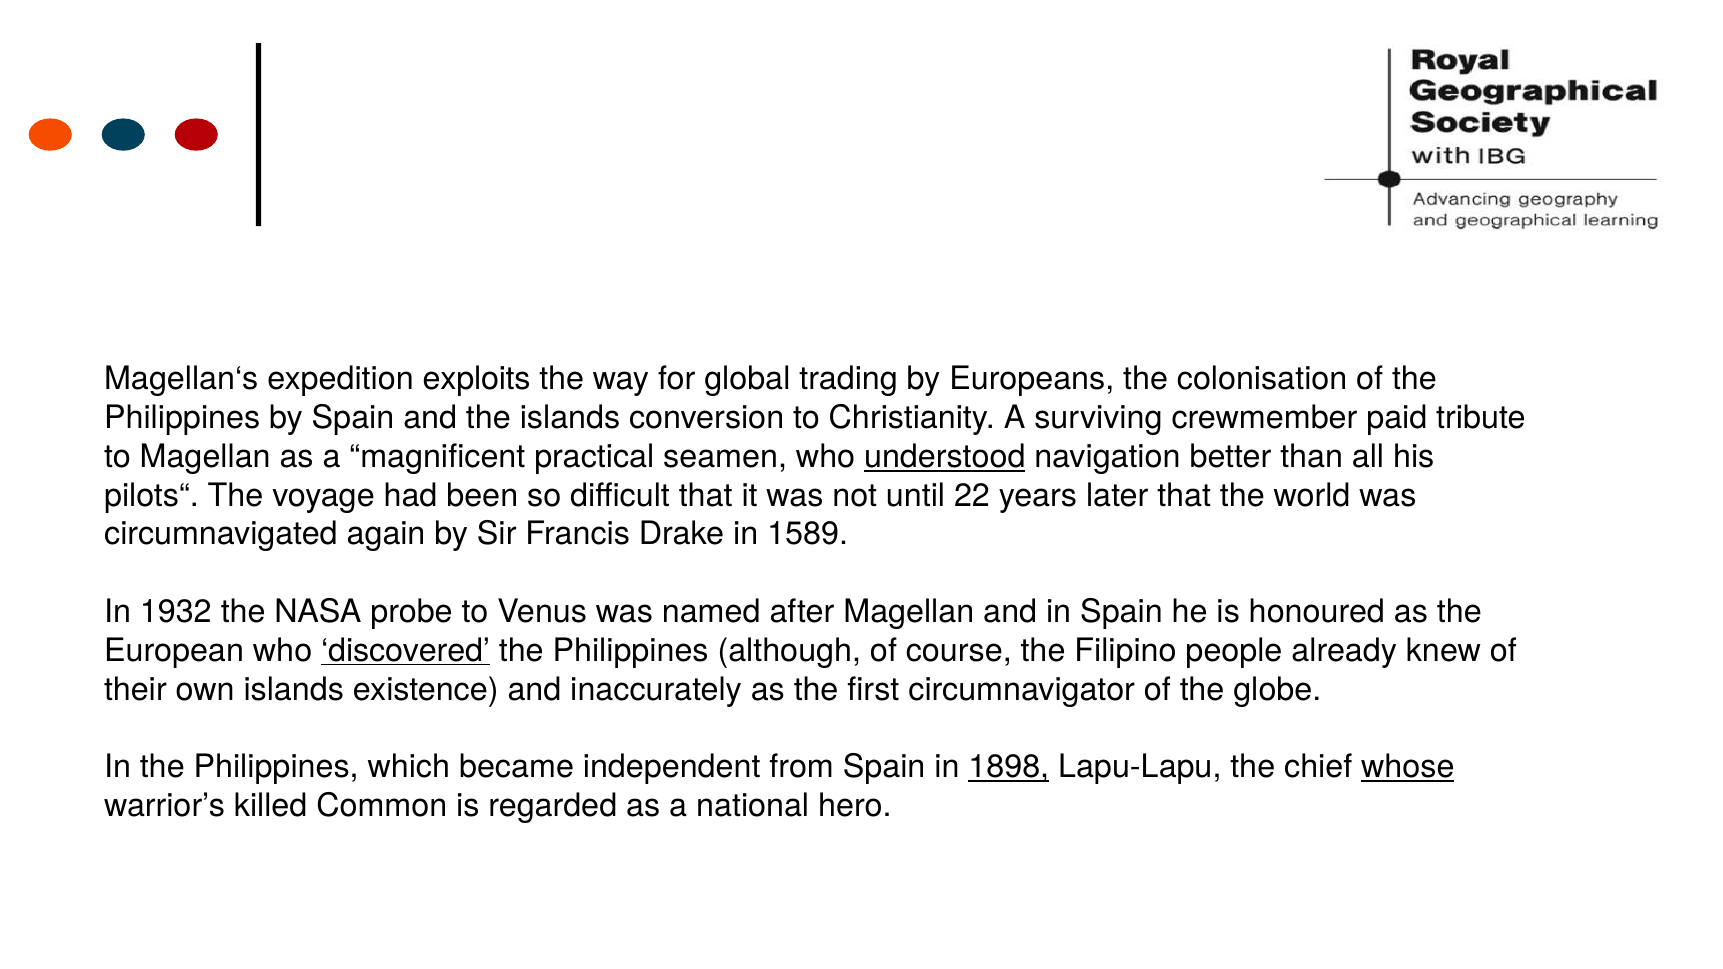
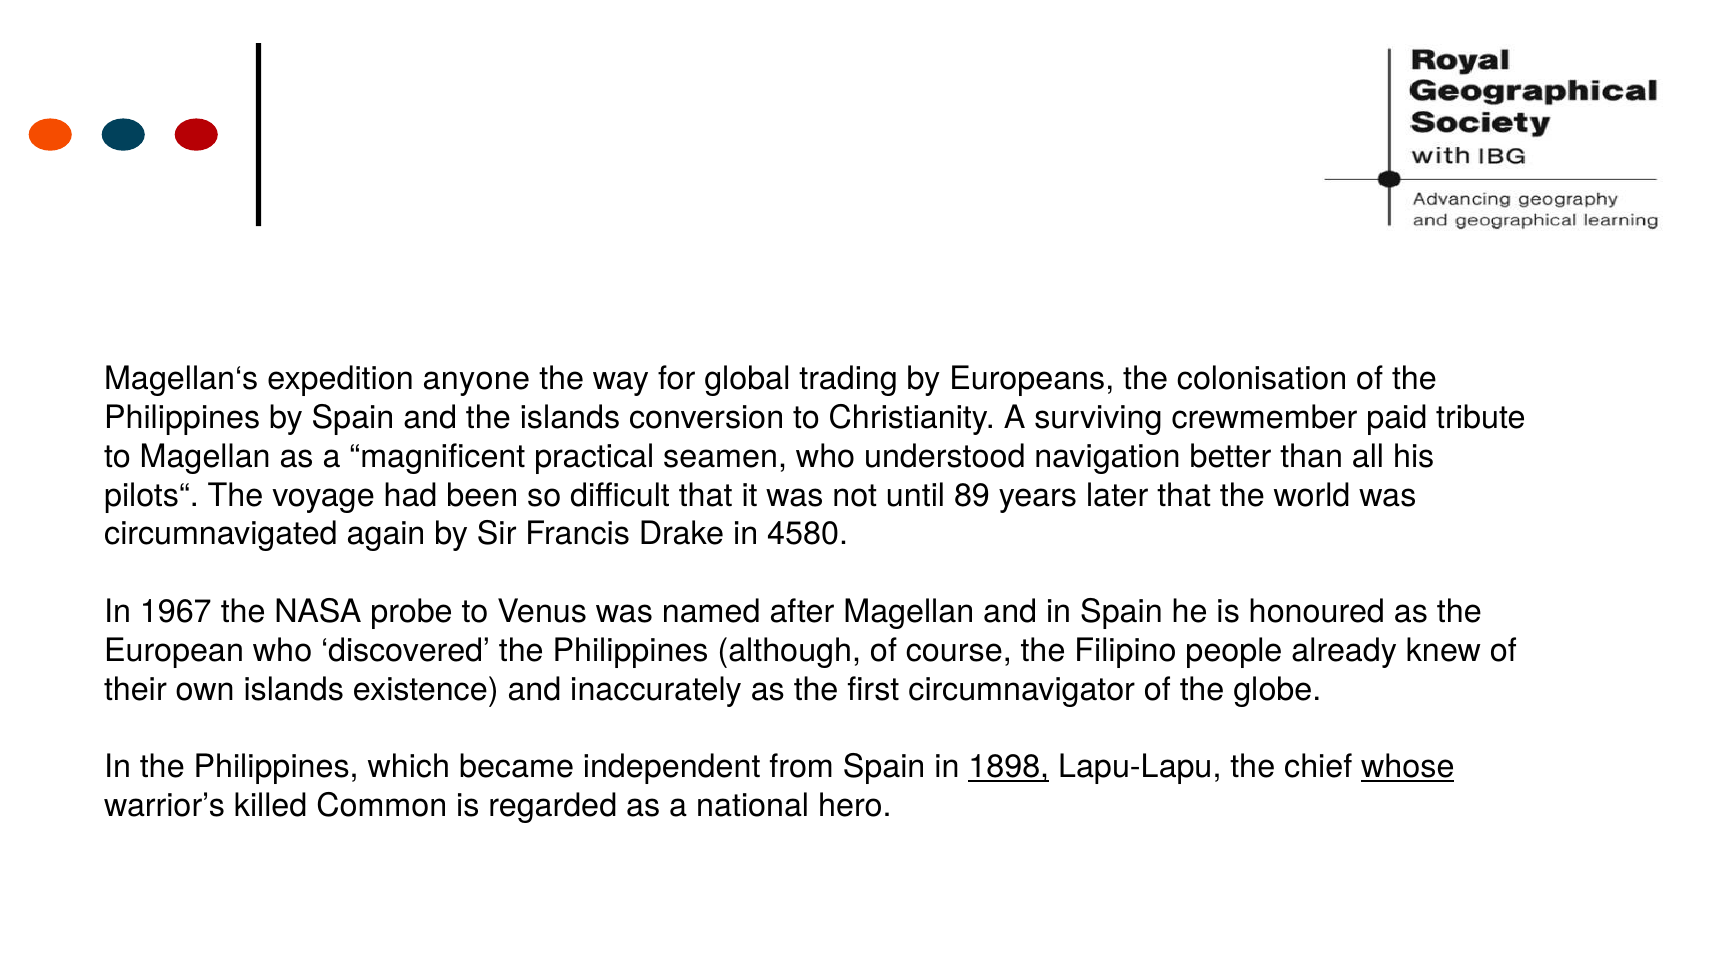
exploits: exploits -> anyone (476, 379)
understood underline: present -> none (945, 457)
22: 22 -> 89 (972, 496)
1589: 1589 -> 4580 (808, 534)
1932: 1932 -> 1967 (176, 612)
discovered underline: present -> none (406, 651)
